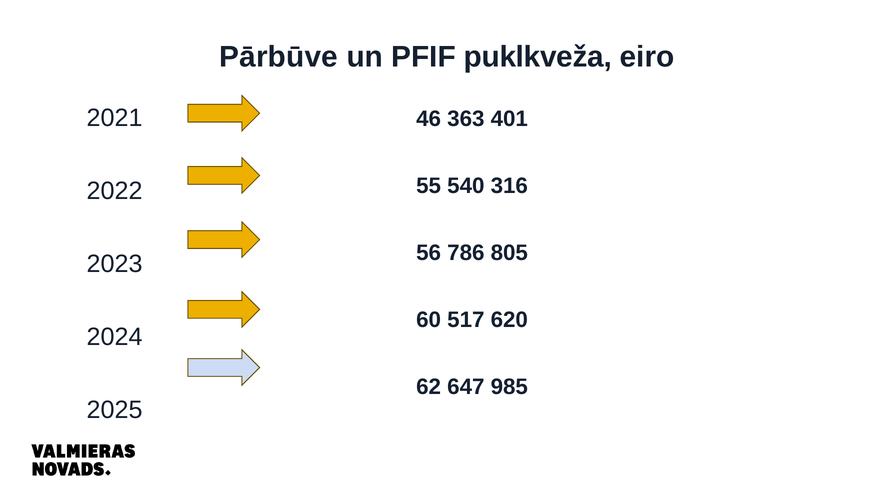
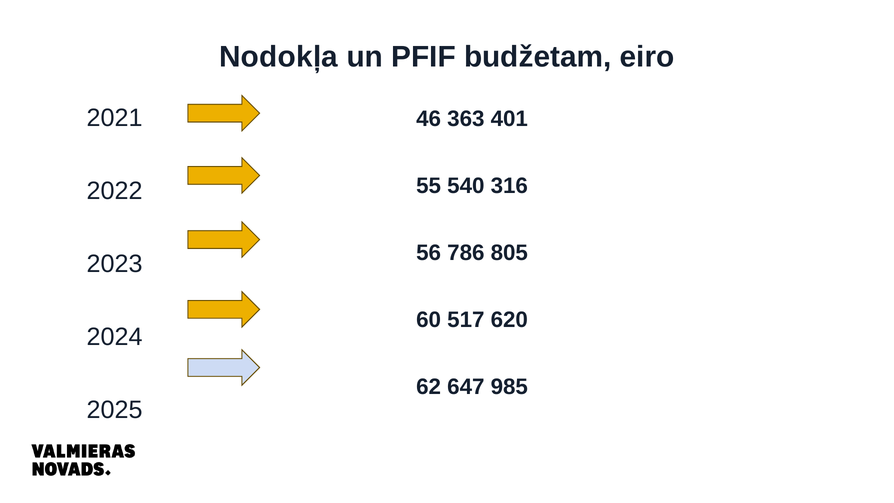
Pārbūve: Pārbūve -> Nodokļa (279, 57)
puklkveža: puklkveža -> budžetam (538, 57)
